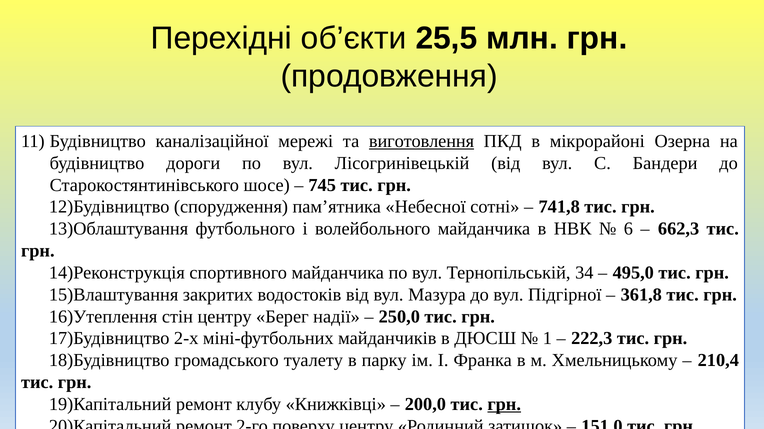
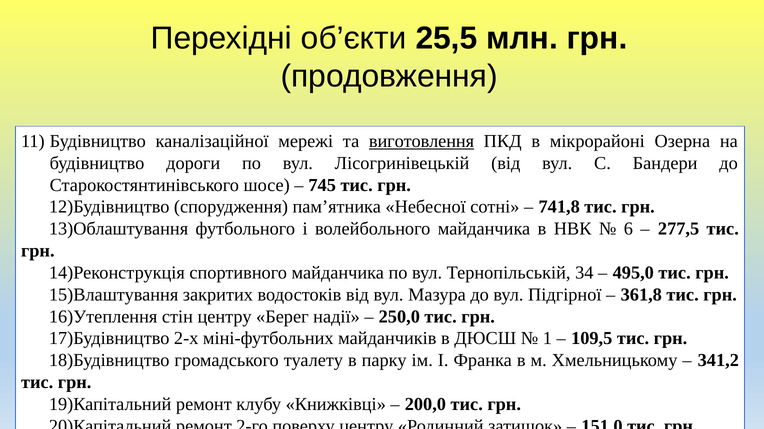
662,3: 662,3 -> 277,5 (679, 229)
222,3: 222,3 -> 109,5 (592, 339)
210,4: 210,4 -> 341,2 (718, 361)
грн underline: present -> none (504, 405)
